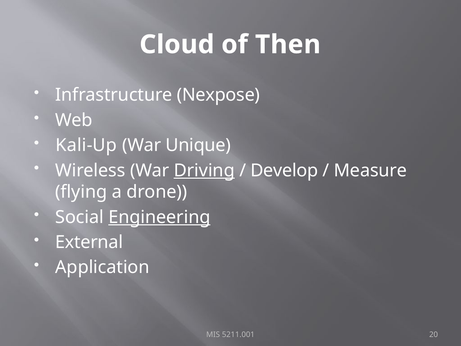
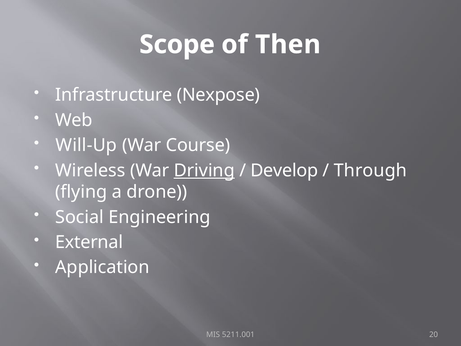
Cloud: Cloud -> Scope (177, 44)
Kali-Up: Kali-Up -> Will-Up (86, 145)
Unique: Unique -> Course (198, 145)
Measure: Measure -> Through (370, 170)
Engineering underline: present -> none (159, 217)
